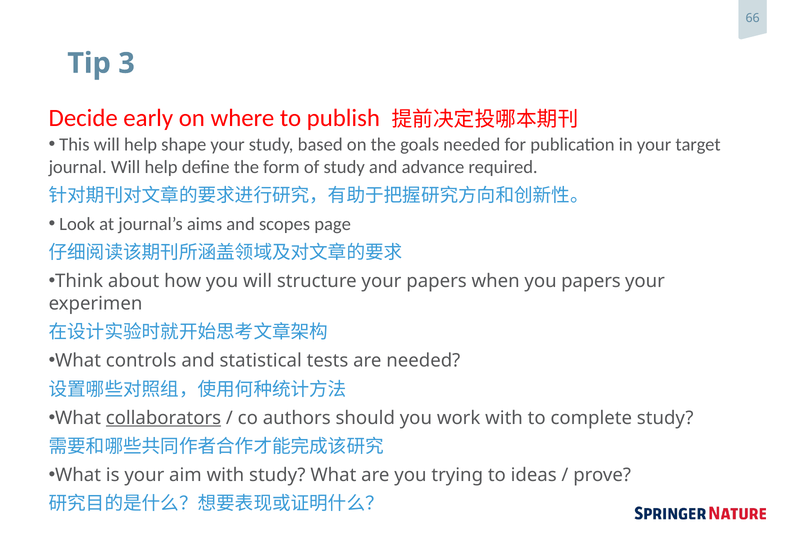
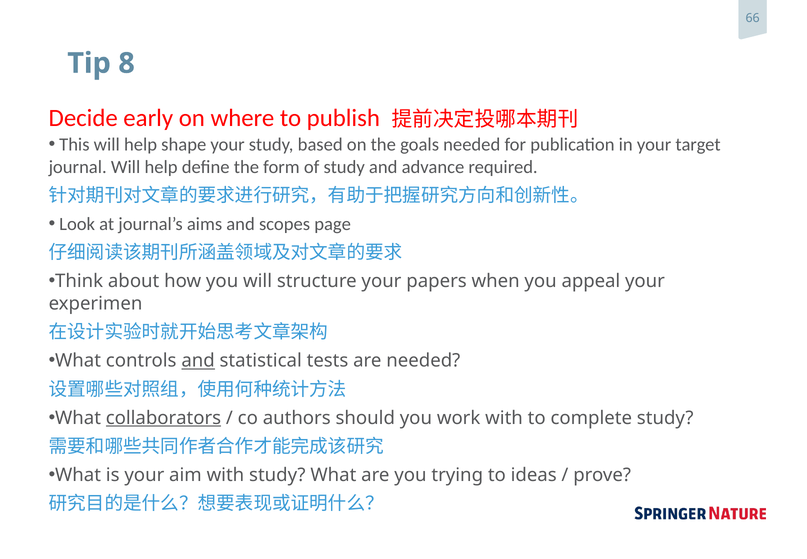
3: 3 -> 8 (127, 63)
you papers: papers -> appeal (591, 281)
and underline: none -> present (198, 361)
